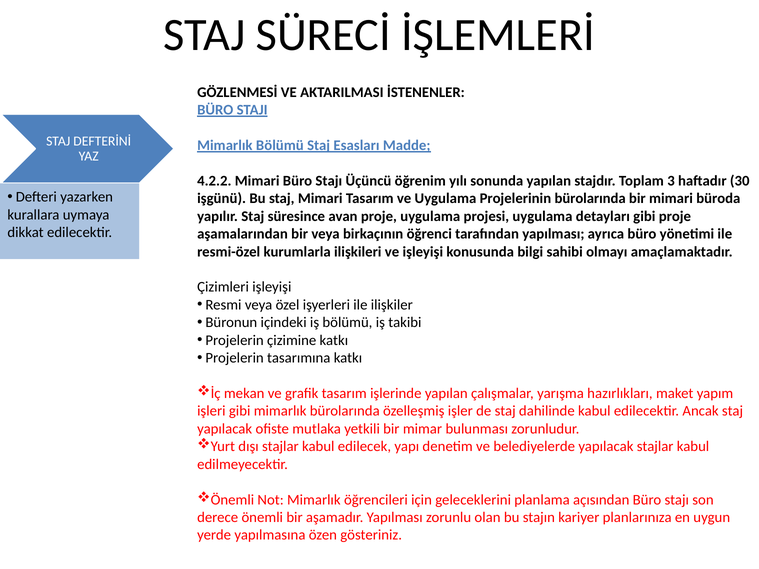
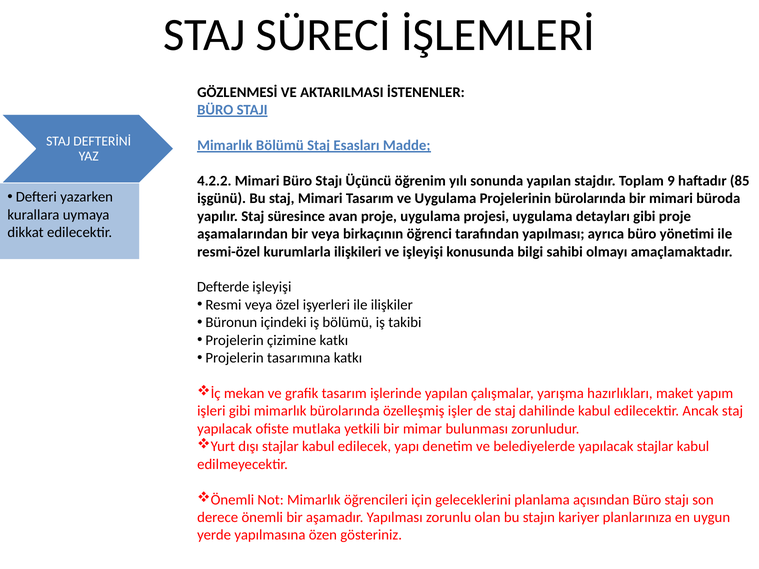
3: 3 -> 9 (671, 181)
30: 30 -> 85 (740, 181)
Çizimleri: Çizimleri -> Defterde (223, 287)
